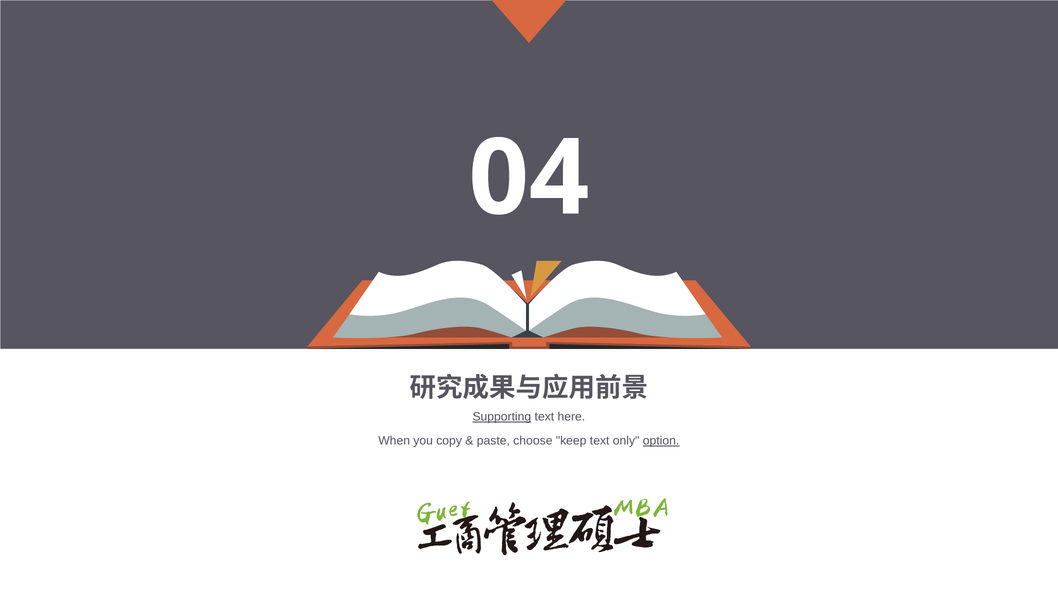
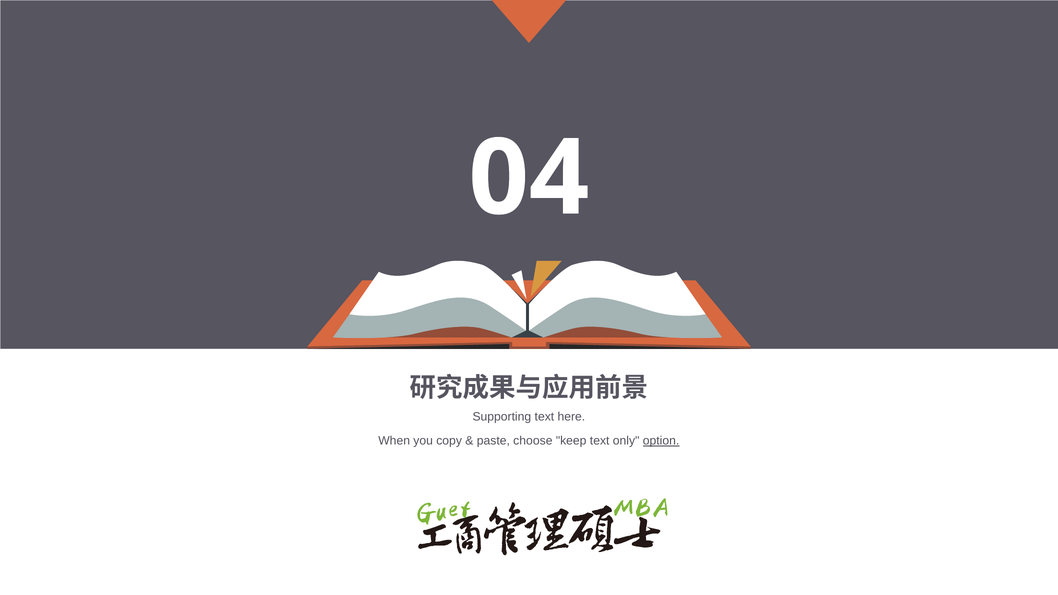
Supporting underline: present -> none (502, 417)
